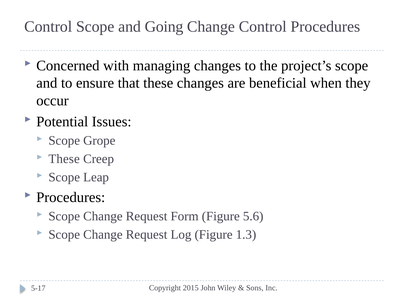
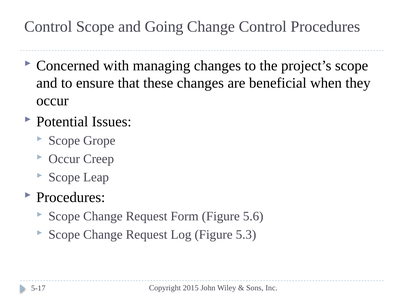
These: These -> Occur (64, 159)
1.3: 1.3 -> 5.3 (246, 235)
